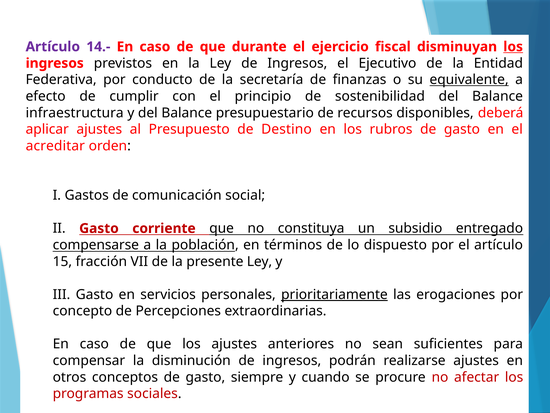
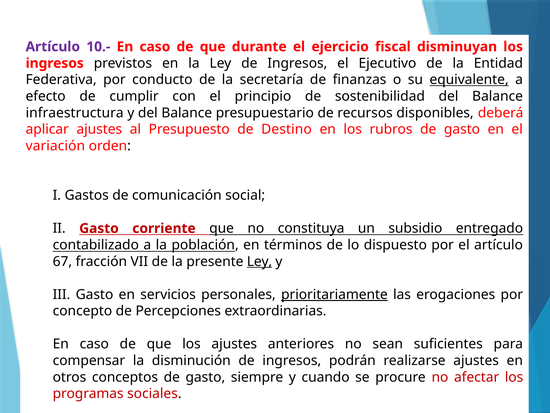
14.-: 14.- -> 10.- (98, 47)
los underline: present -> none (513, 47)
acreditar: acreditar -> variación (55, 146)
compensarse: compensarse -> contabilizado (96, 245)
15: 15 -> 67 (62, 261)
Ley underline: none -> present (259, 261)
